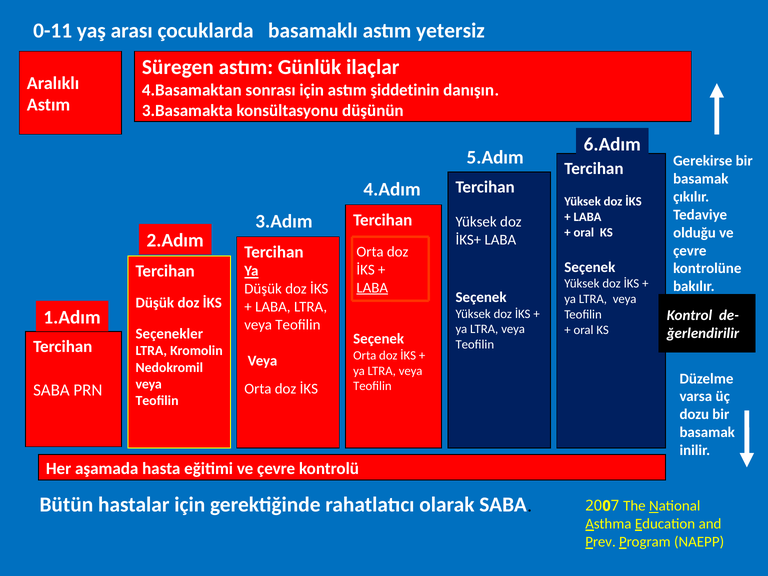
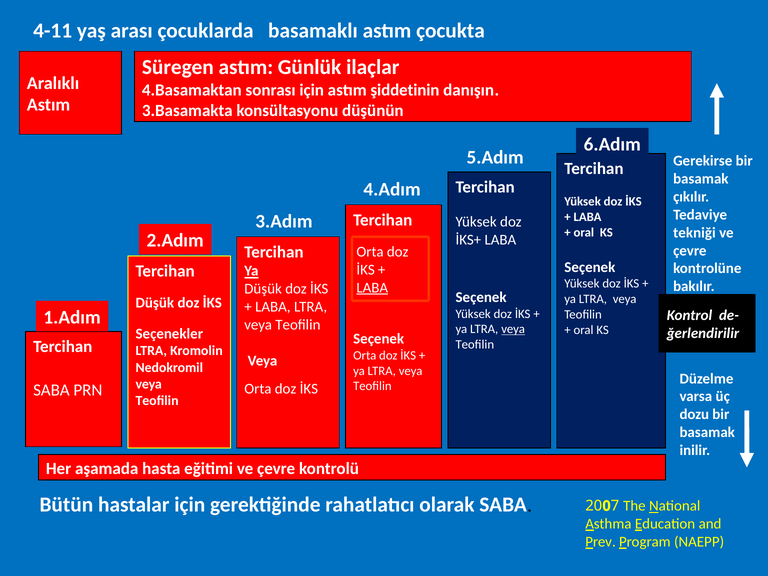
0-11: 0-11 -> 4-11 (53, 31)
yetersiz: yetersiz -> çocukta (451, 31)
olduğu: olduğu -> tekniği (694, 233)
veya underline: none -> present (513, 329)
